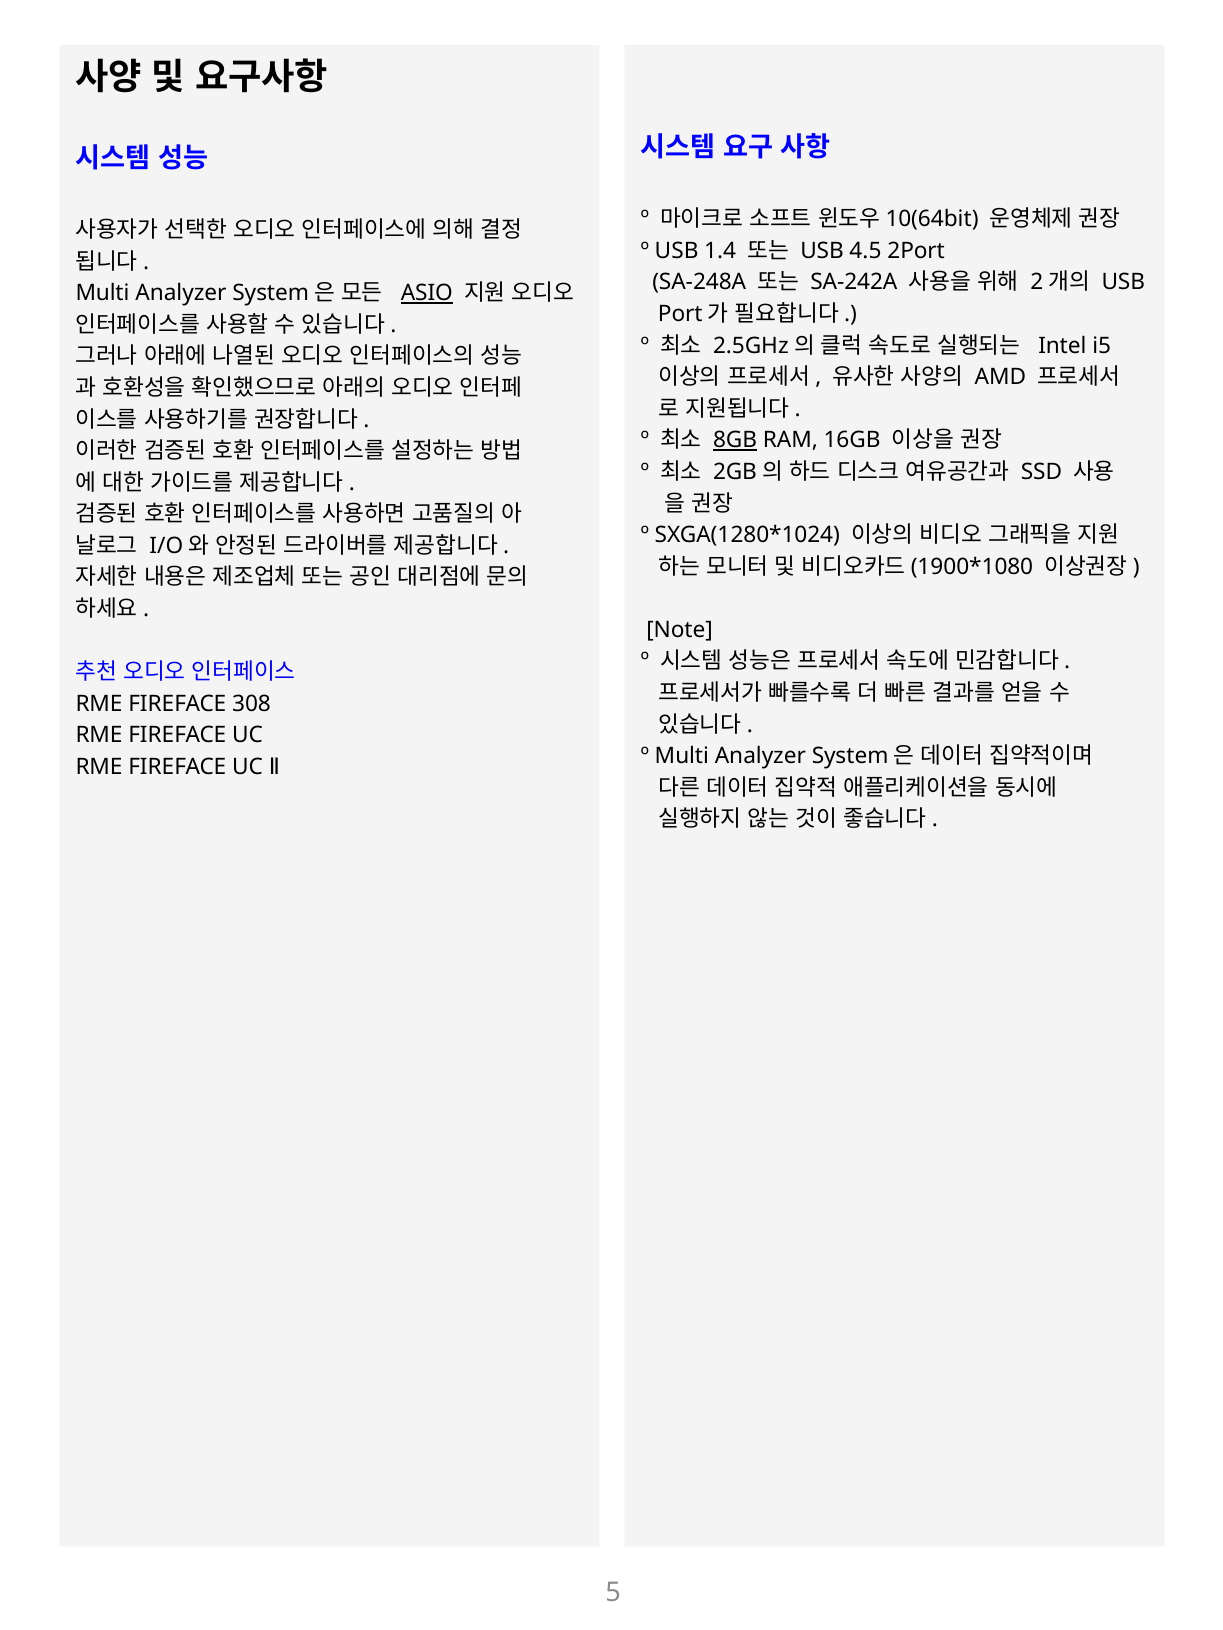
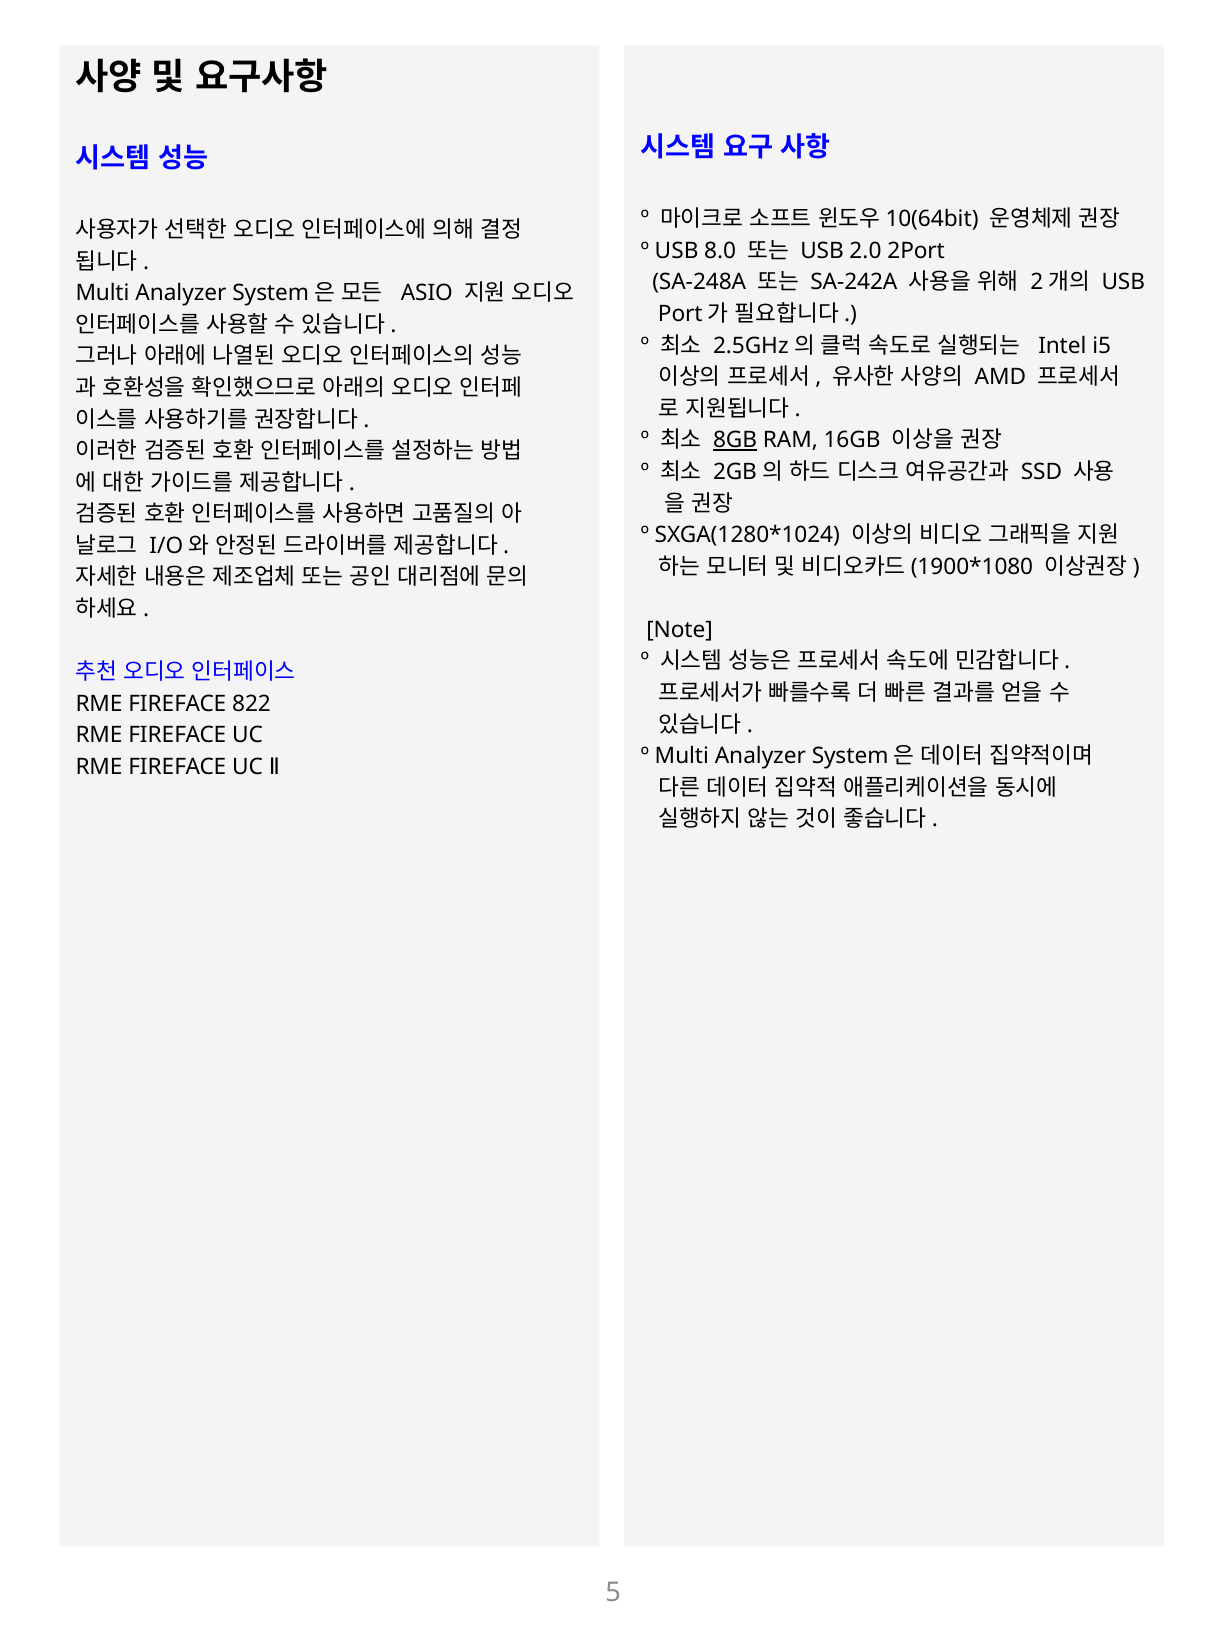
1.4: 1.4 -> 8.0 (720, 251)
4.5: 4.5 -> 2.0 (865, 251)
ASIO underline: present -> none (427, 293)
308: 308 -> 822 (252, 704)
